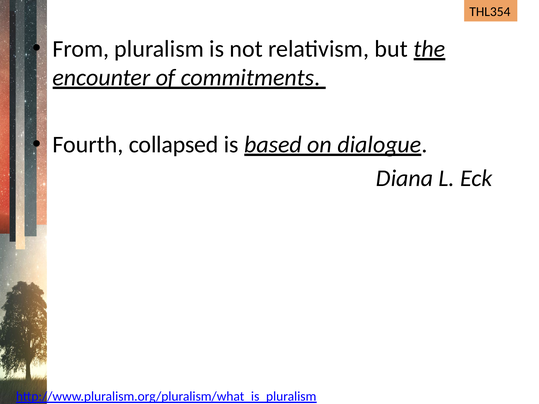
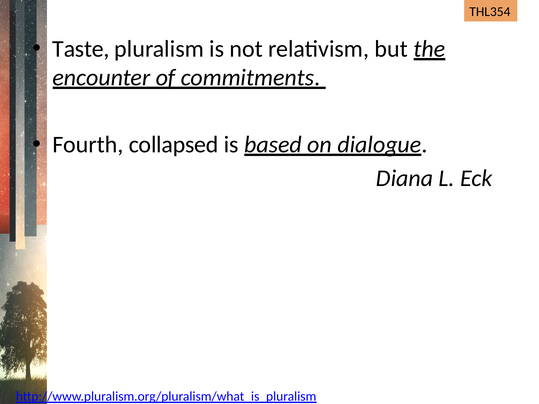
From: From -> Taste (81, 49)
